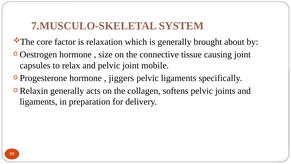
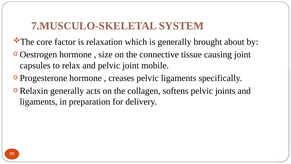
jiggers: jiggers -> creases (121, 78)
